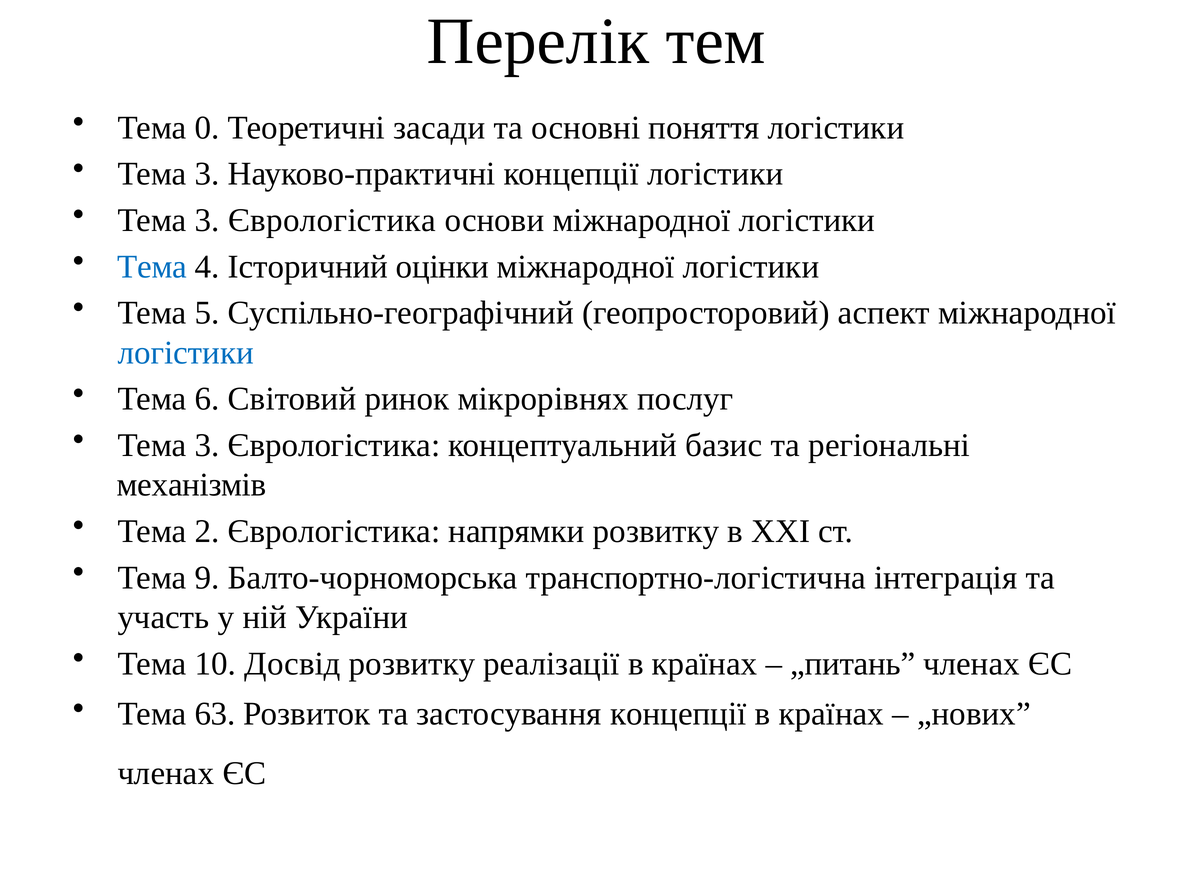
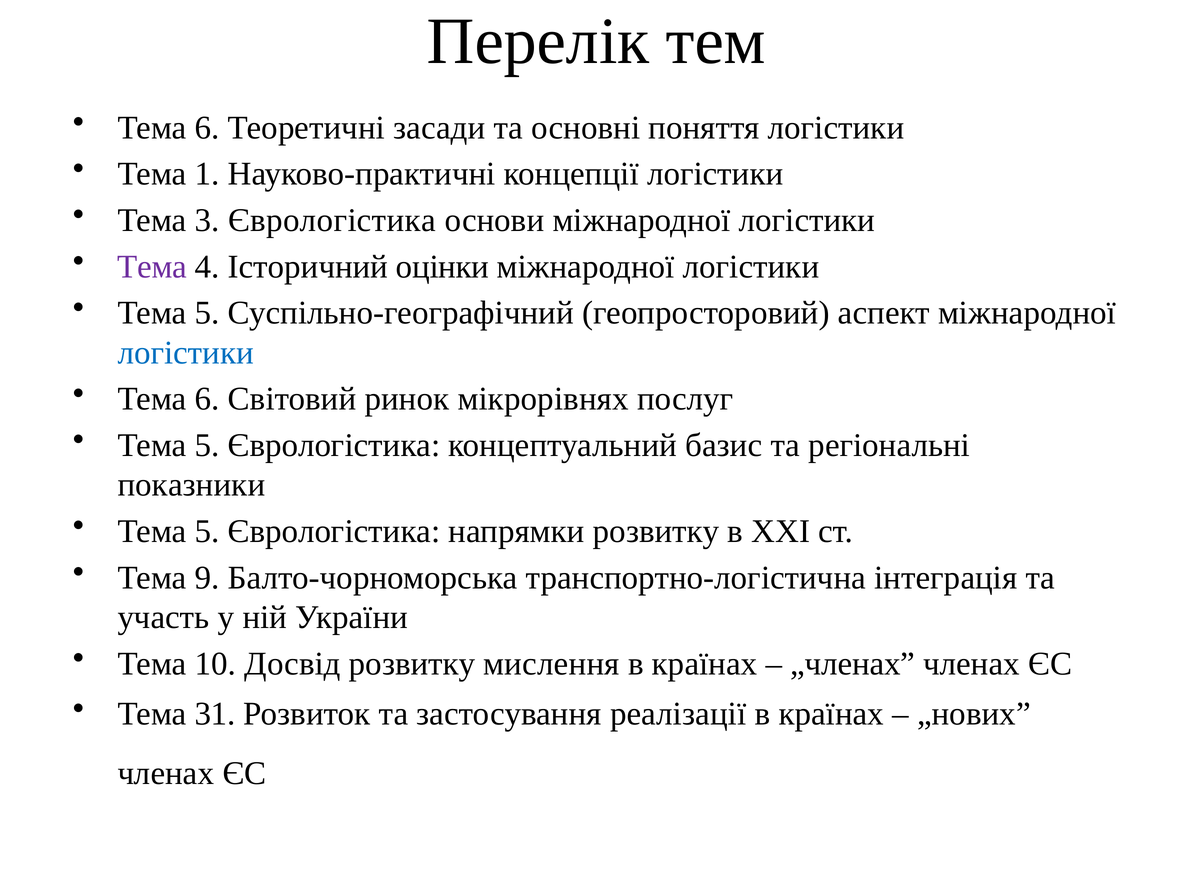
0: 0 -> 6 (207, 128)
3: 3 -> 1 (207, 174)
Тема colour: blue -> purple (152, 267)
3: 3 -> 5 (207, 445)
механізмів: механізмів -> показники (191, 485)
2: 2 -> 5 (207, 531)
реалізації: реалізації -> мислення (551, 663)
„питань: „питань -> „членах (853, 663)
63: 63 -> 31 (215, 714)
застосування концепції: концепції -> реалізації (678, 714)
